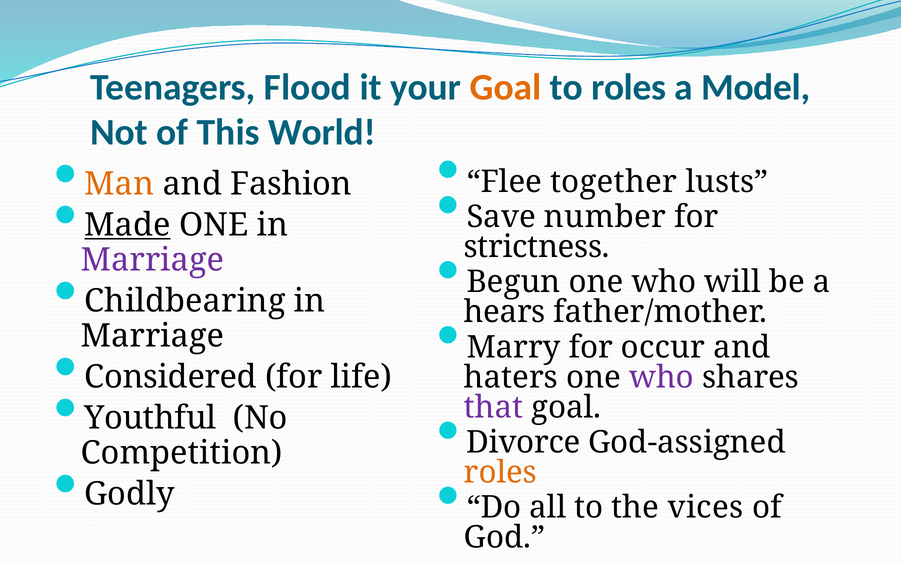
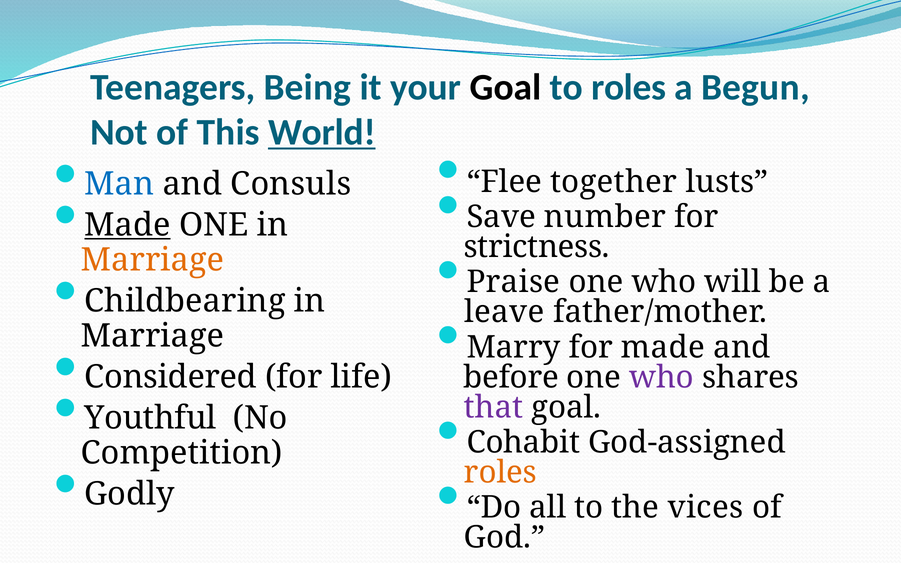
Flood: Flood -> Being (307, 87)
Goal colour: orange -> black (506, 87)
Model: Model -> Begun (755, 87)
World underline: none -> present (322, 132)
Man colour: orange -> blue (119, 184)
Fashion: Fashion -> Consuls (291, 184)
Marriage colour: purple -> orange (153, 260)
Begun: Begun -> Praise (513, 282)
hears: hears -> leave (504, 312)
for occur: occur -> made (663, 347)
haters: haters -> before (511, 377)
Divorce: Divorce -> Cohabit (523, 443)
